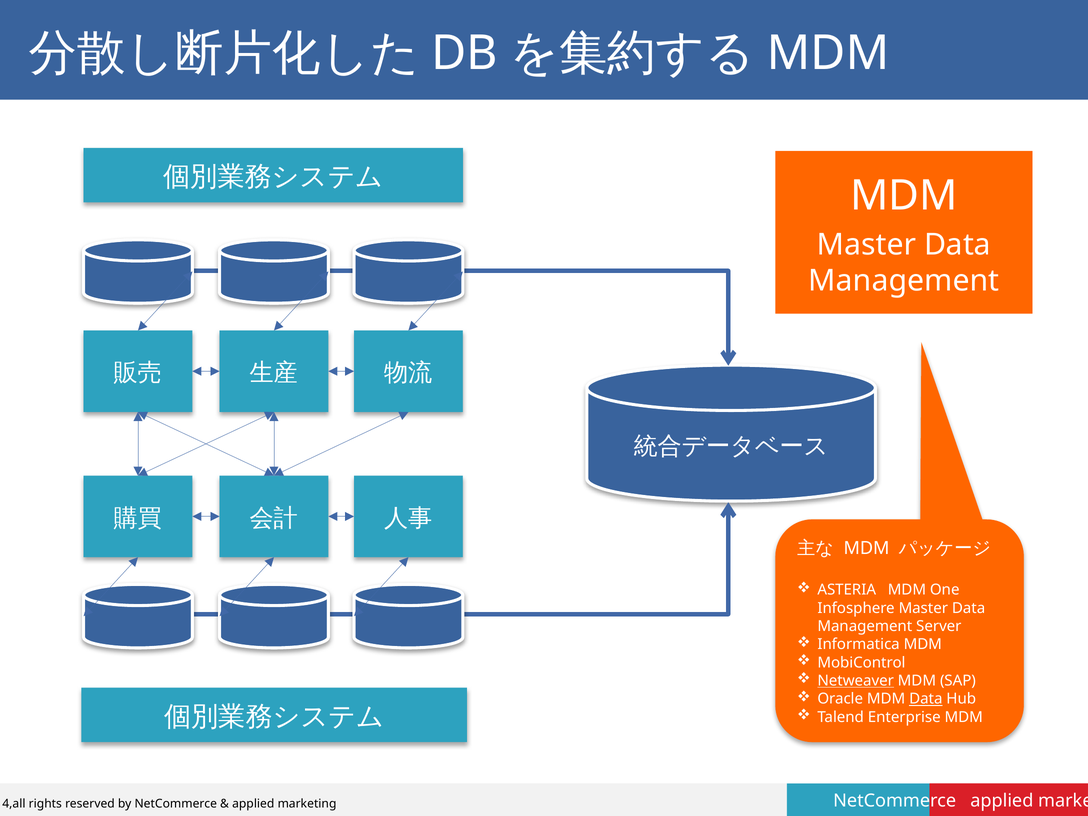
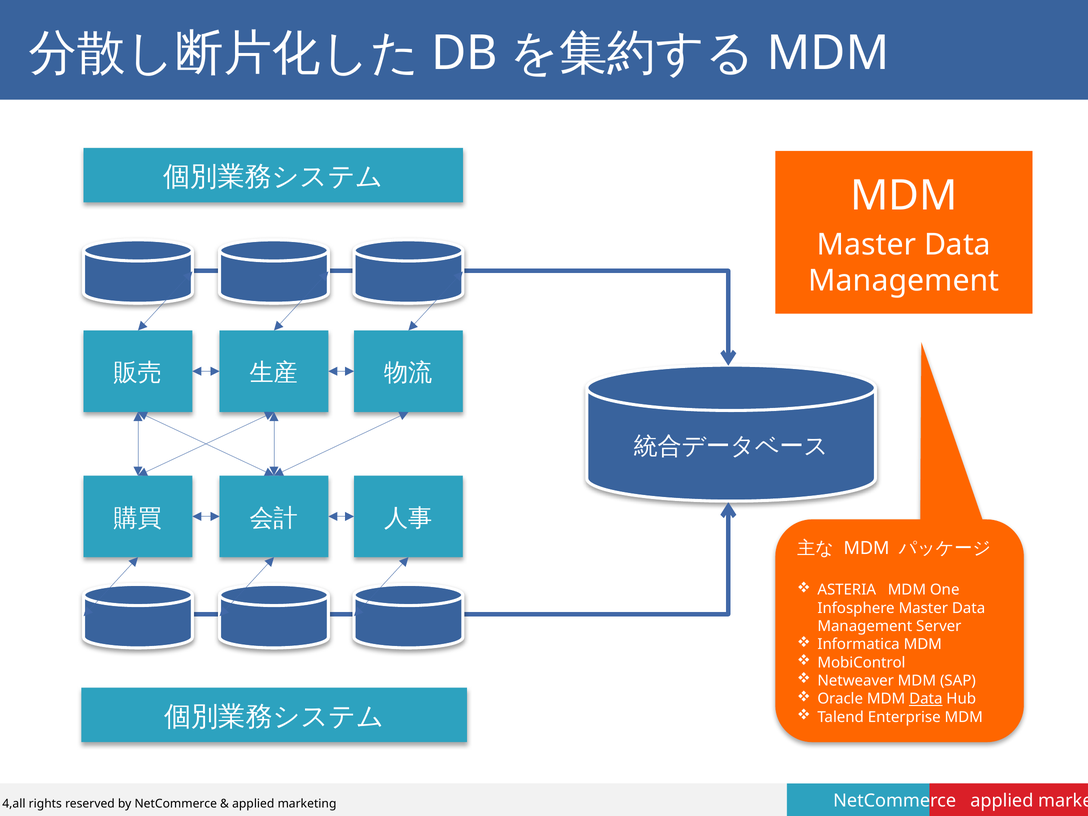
Netweaver underline: present -> none (856, 681)
